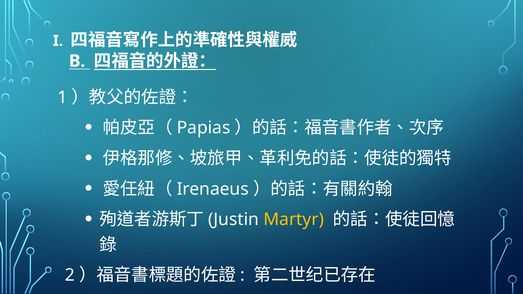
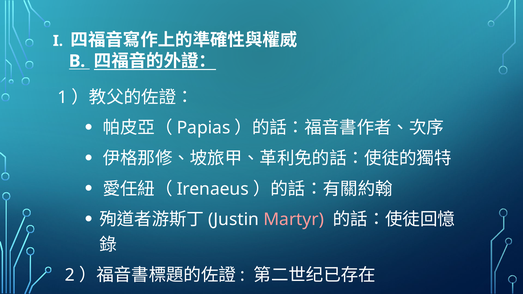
Martyr colour: yellow -> pink (294, 220)
